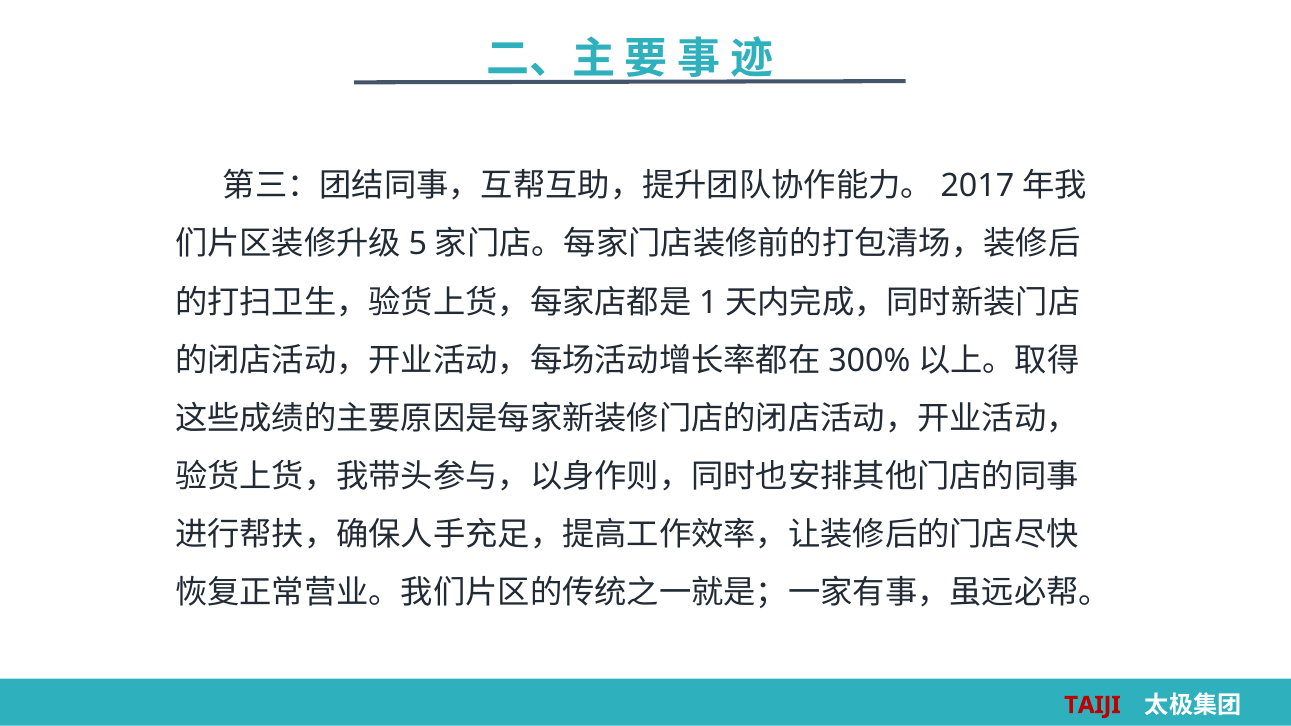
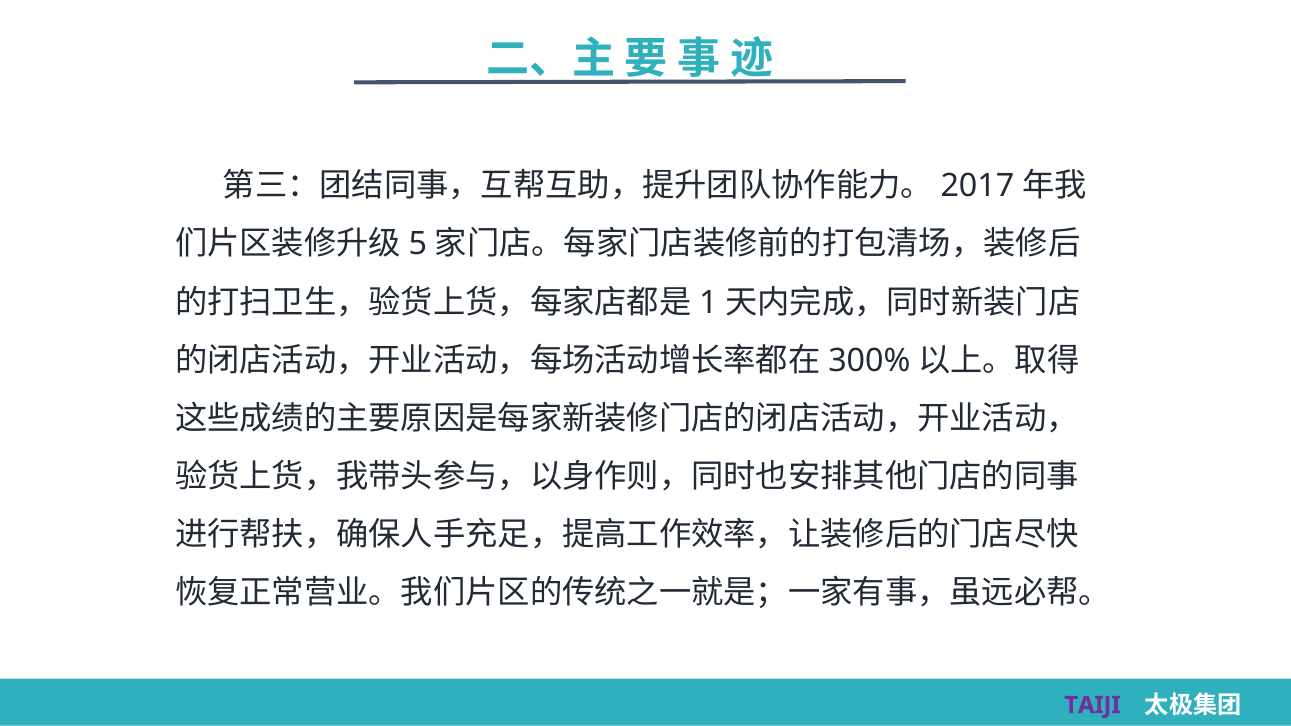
TAIJI colour: red -> purple (1092, 705)
